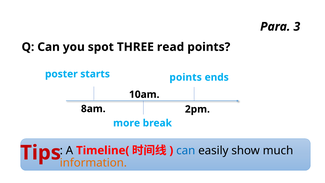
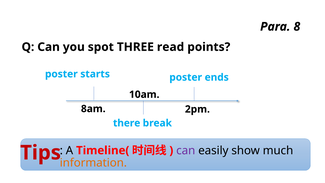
3: 3 -> 8 (297, 27)
points: points -> poster (186, 77)
more: more -> there (127, 123)
can colour: blue -> purple (186, 150)
